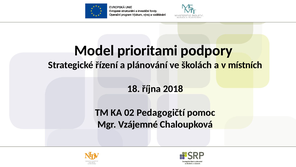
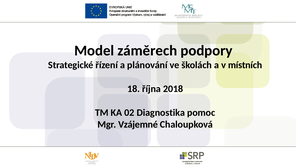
prioritami: prioritami -> záměrech (147, 50)
Pedagogičtí: Pedagogičtí -> Diagnostika (161, 112)
